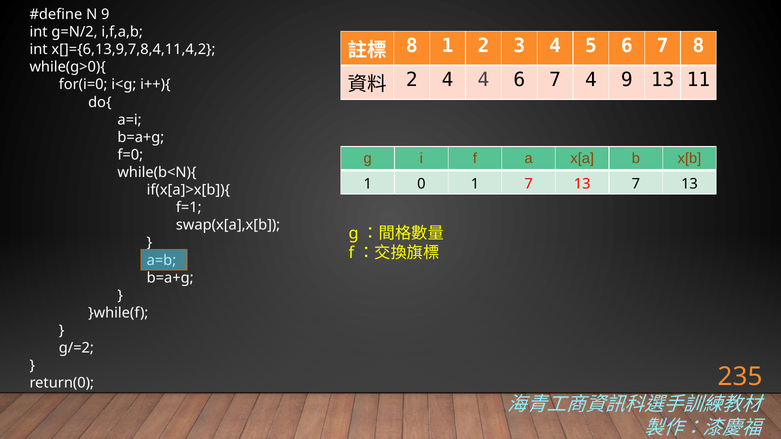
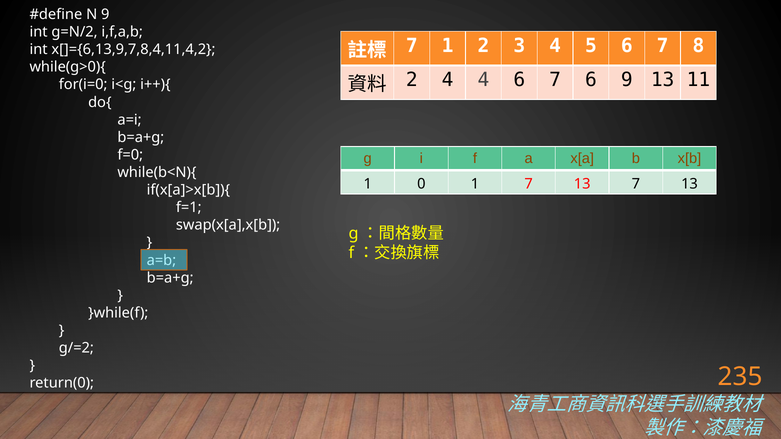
8: 8 -> 7 (412, 46)
7 4: 4 -> 6 (591, 80)
